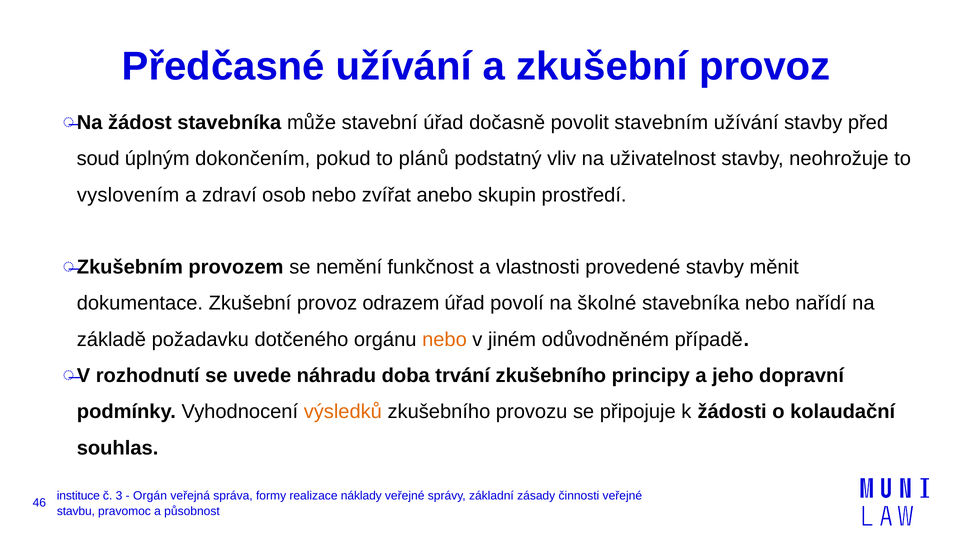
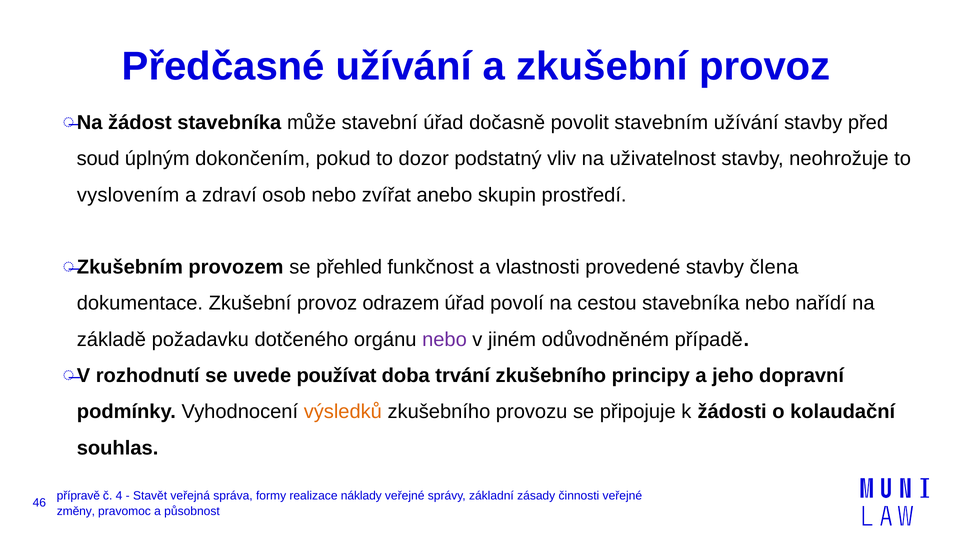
plánů: plánů -> dozor (424, 159)
nemění: nemění -> přehled (349, 267)
měnit: měnit -> člena (774, 267)
školné: školné -> cestou (607, 303)
nebo colour: orange -> purple (444, 340)
náhradu: náhradu -> používat (337, 376)
instituce: instituce -> přípravě (78, 496)
3: 3 -> 4 (119, 496)
Orgán: Orgán -> Stavět (150, 496)
stavbu: stavbu -> změny (76, 511)
